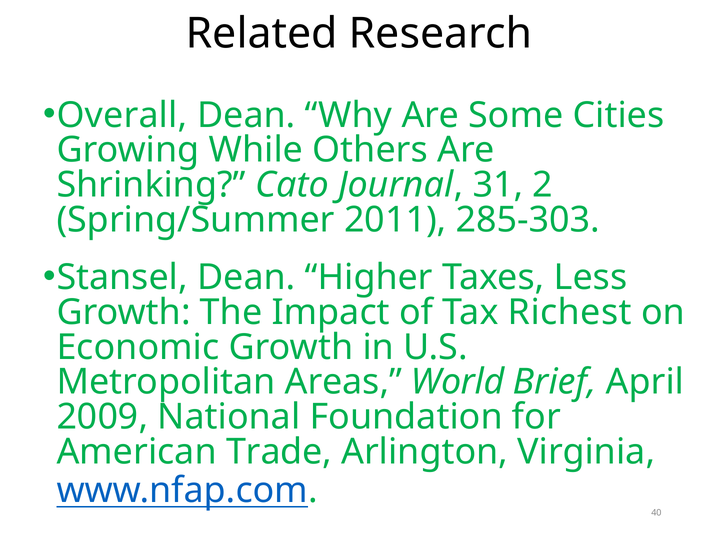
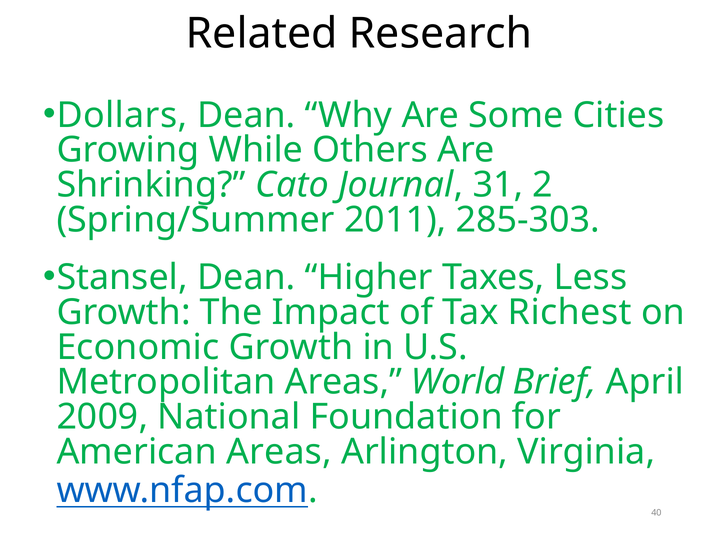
Overall: Overall -> Dollars (122, 115)
American Trade: Trade -> Areas (279, 452)
